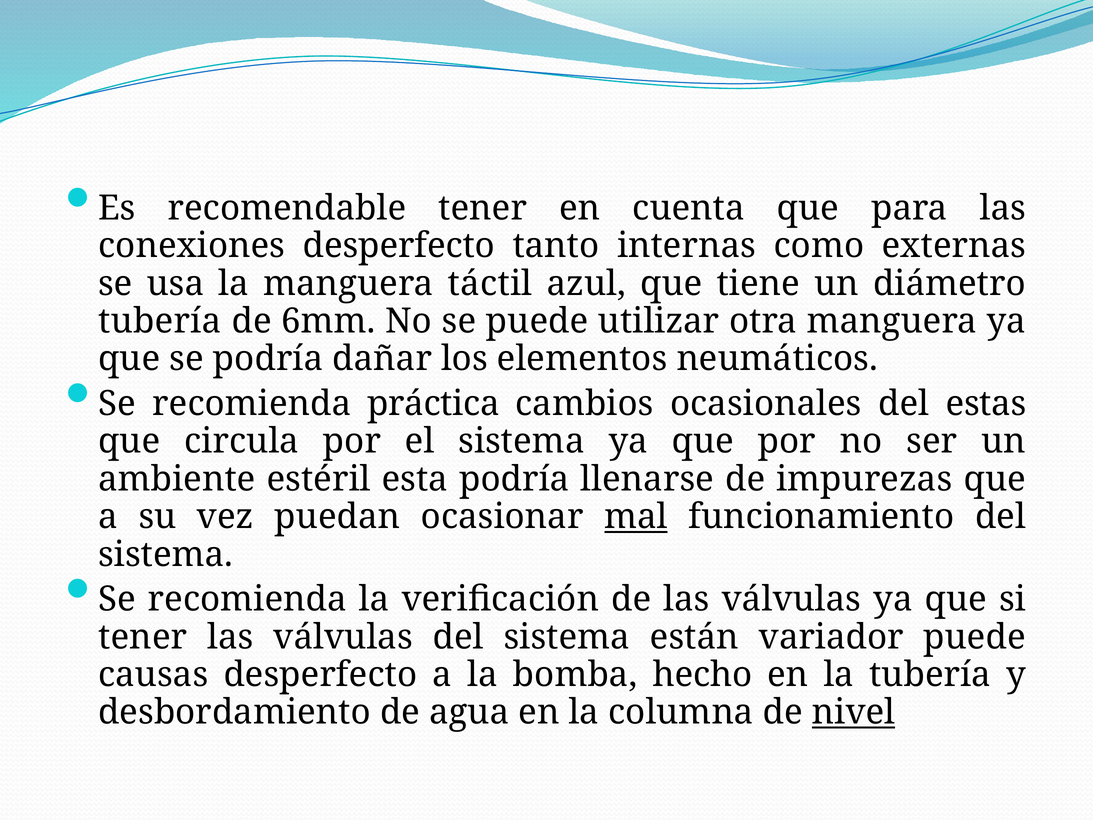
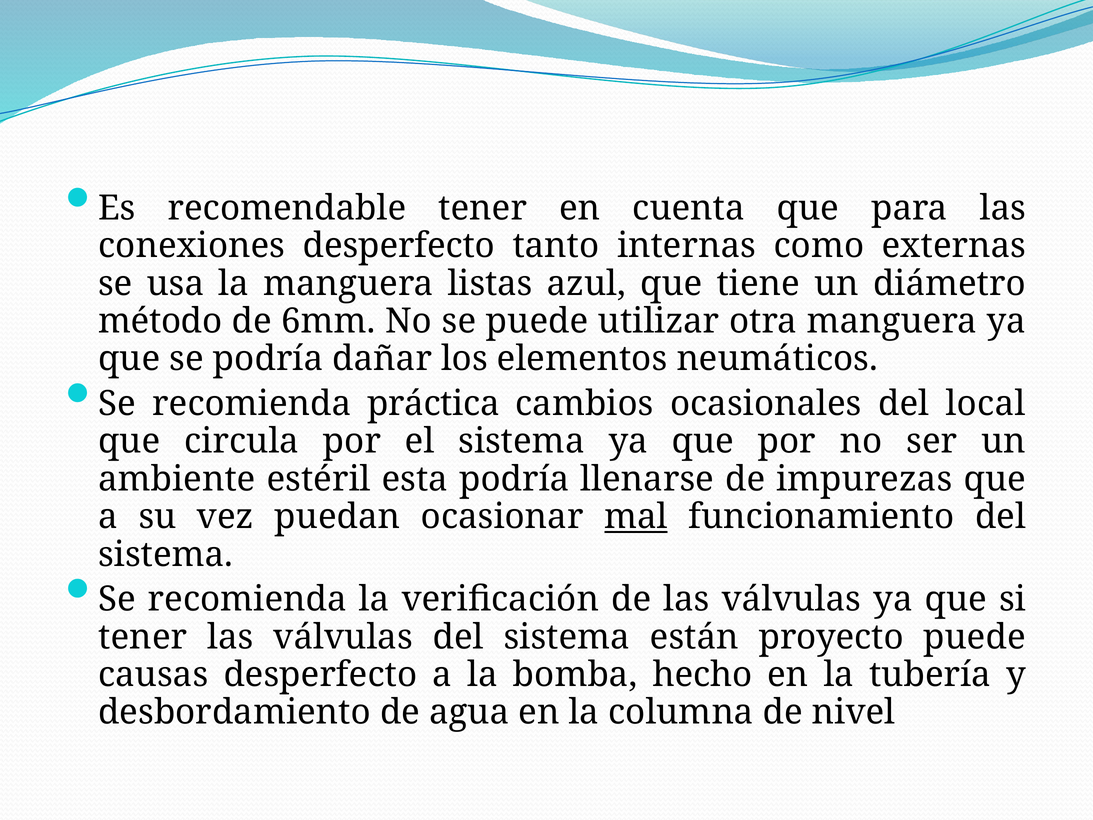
táctil: táctil -> listas (490, 283)
tubería: tubería -> método (160, 321)
estas: estas -> local (986, 404)
variador: variador -> proyecto (831, 637)
nivel underline: present -> none (854, 712)
